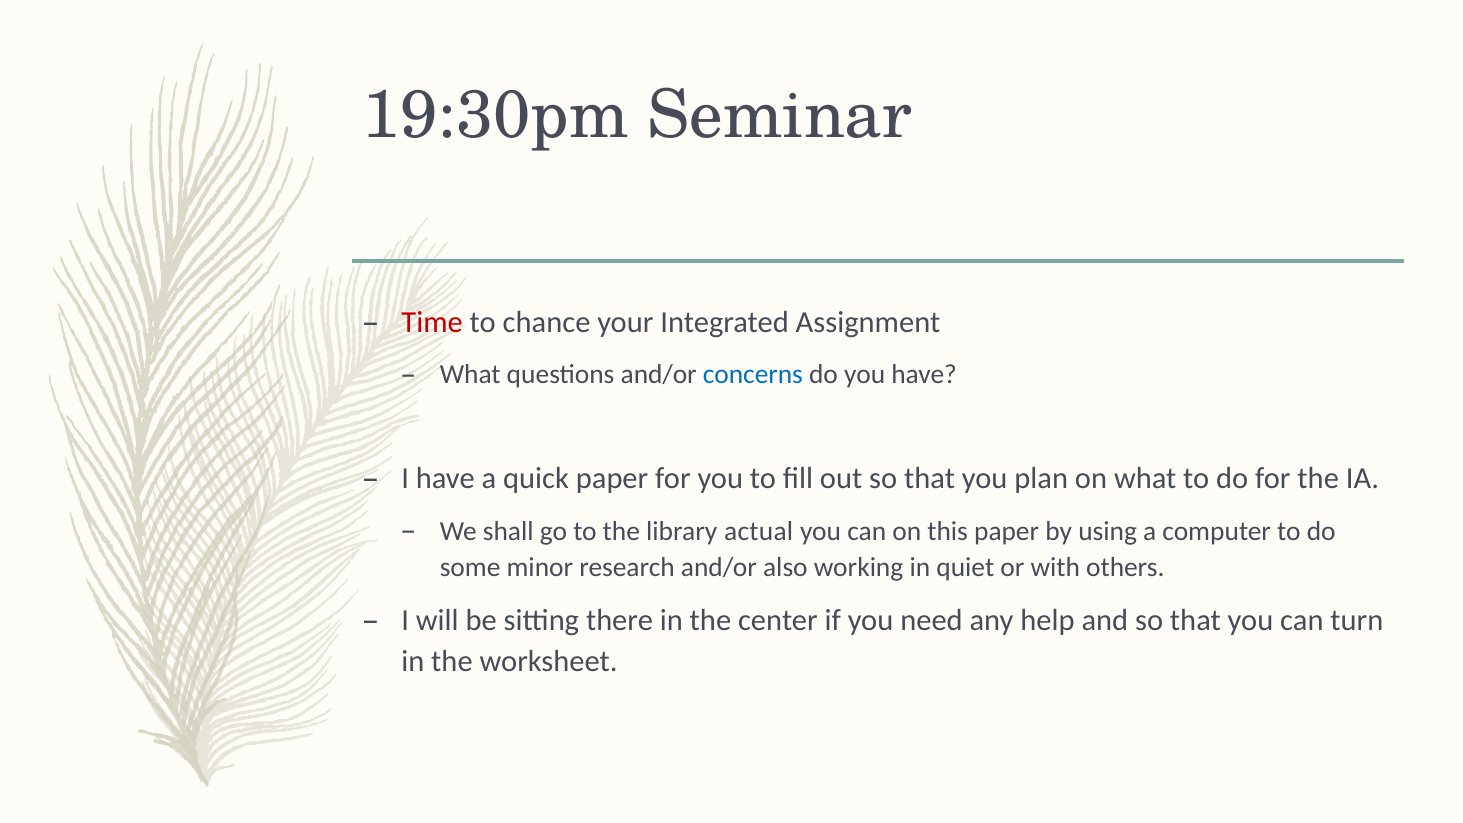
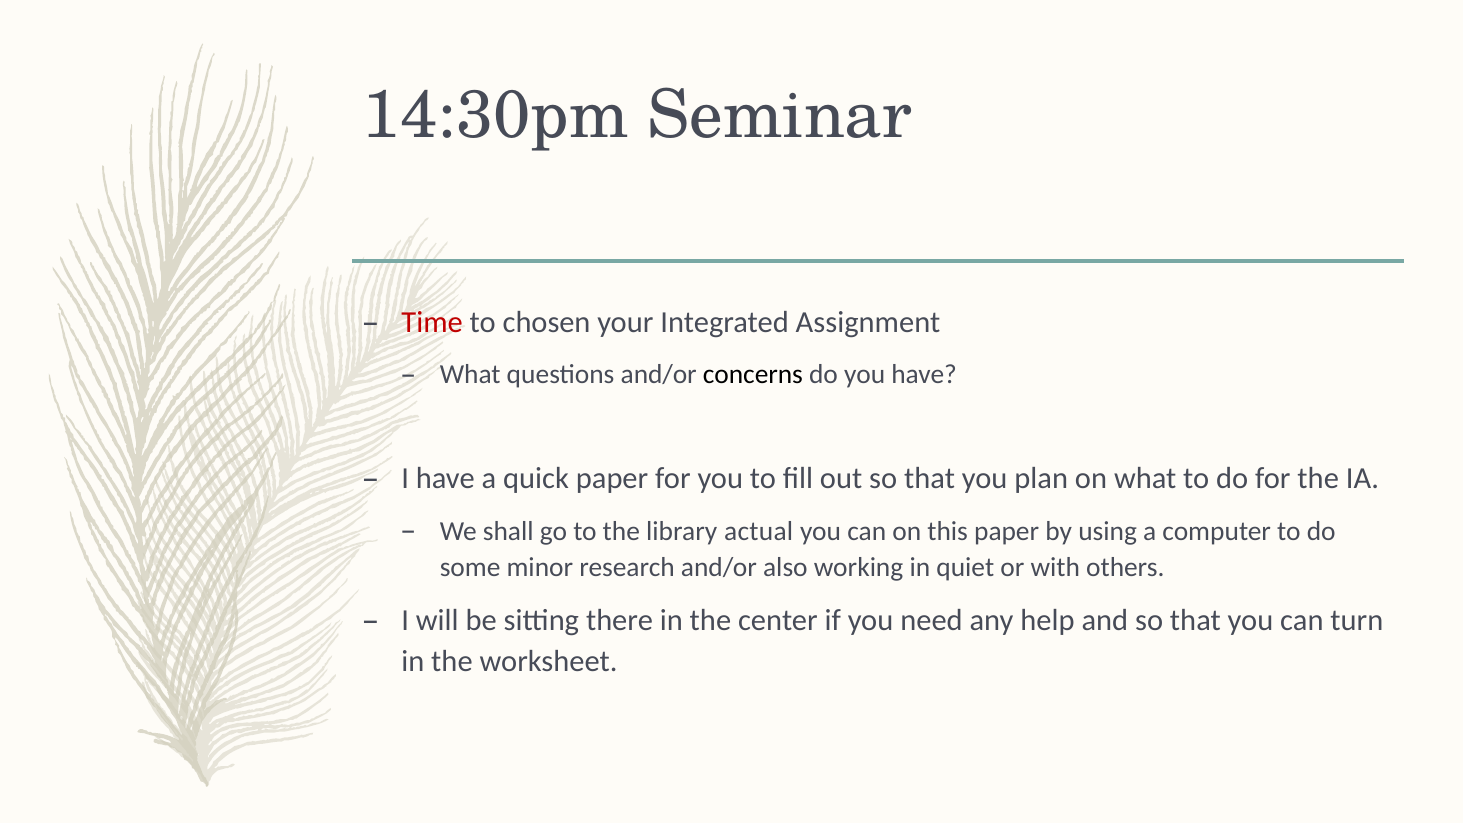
19:30pm: 19:30pm -> 14:30pm (496, 115)
chance: chance -> chosen (547, 323)
concerns colour: blue -> black (753, 375)
